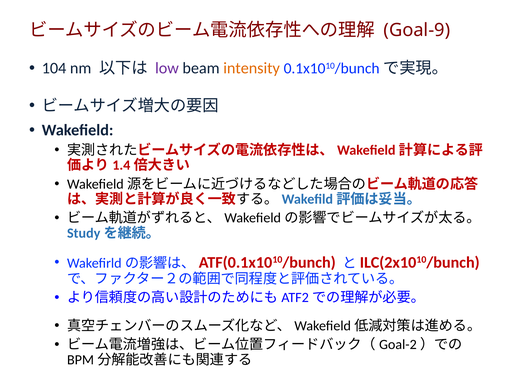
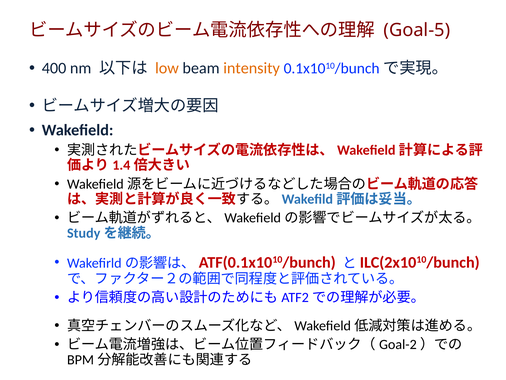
Goal-9: Goal-9 -> Goal-5 (417, 30)
104: 104 -> 400 (54, 68)
low colour: purple -> orange (167, 68)
